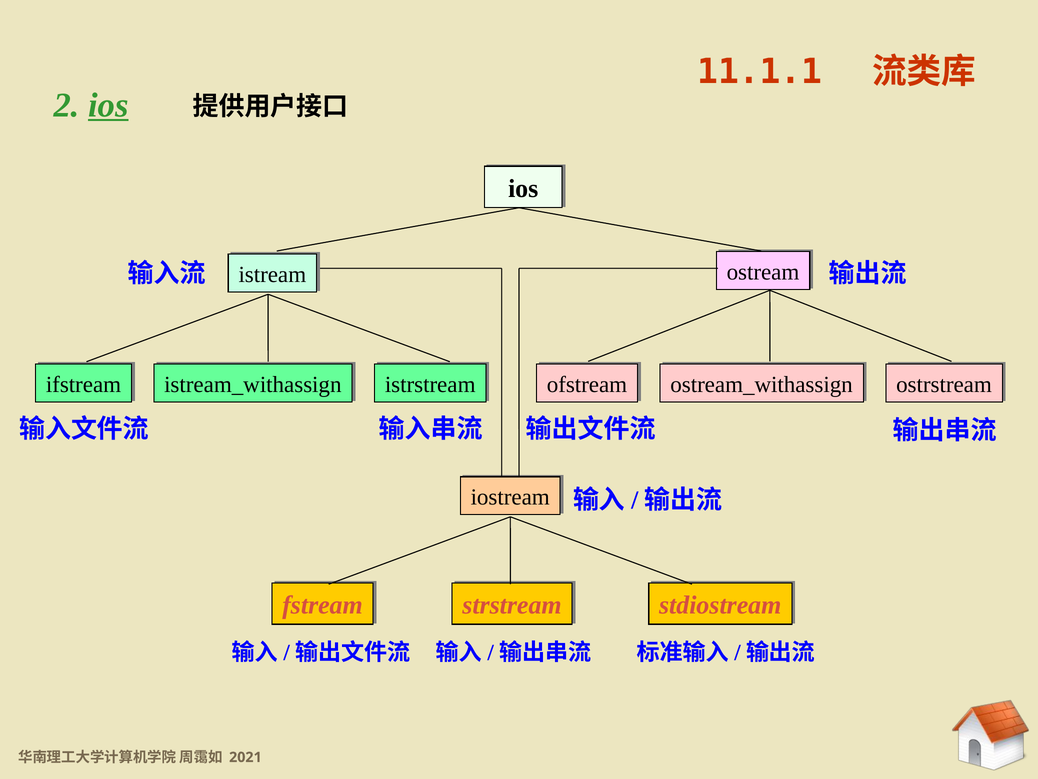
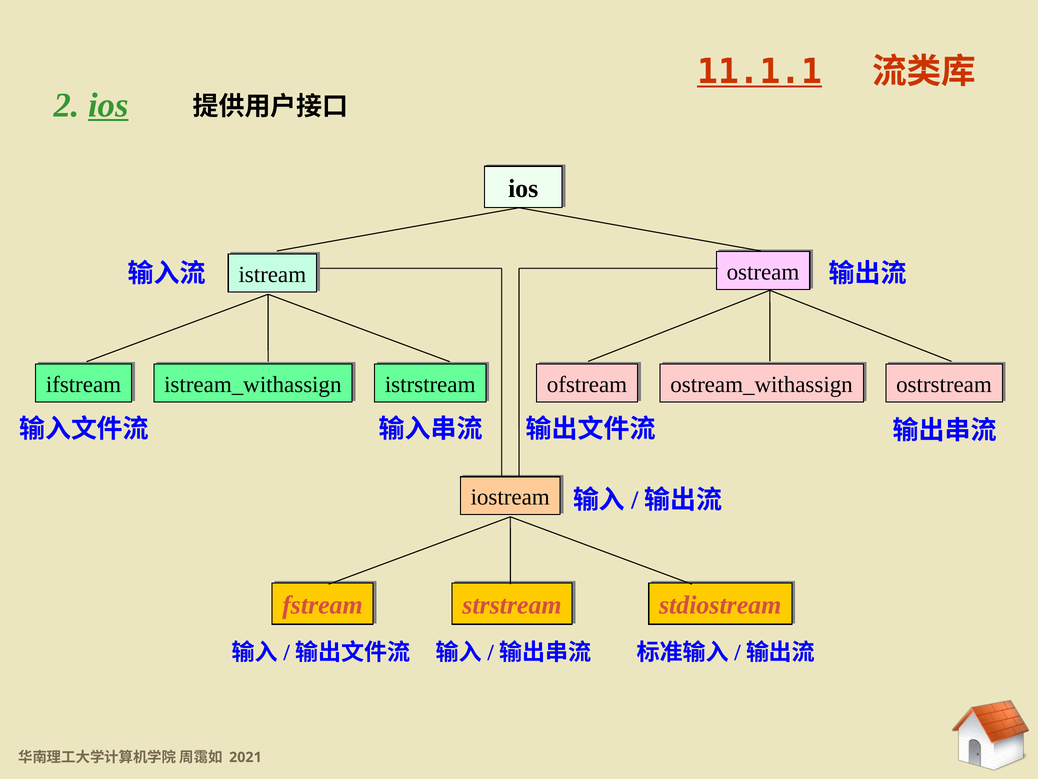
11.1.1 underline: none -> present (760, 72)
